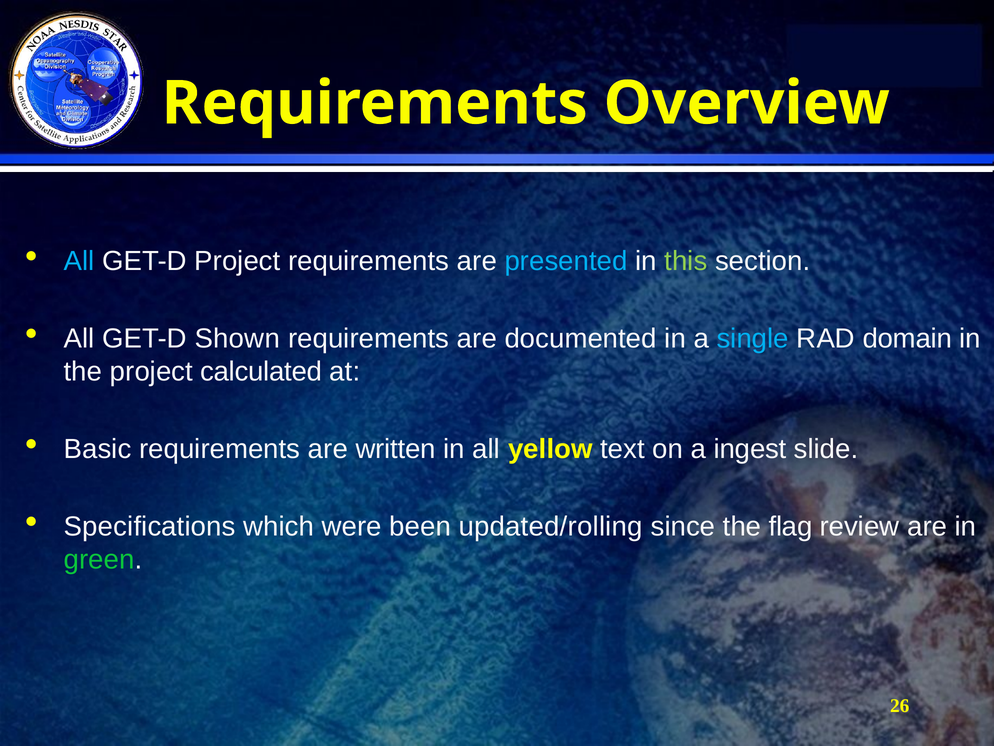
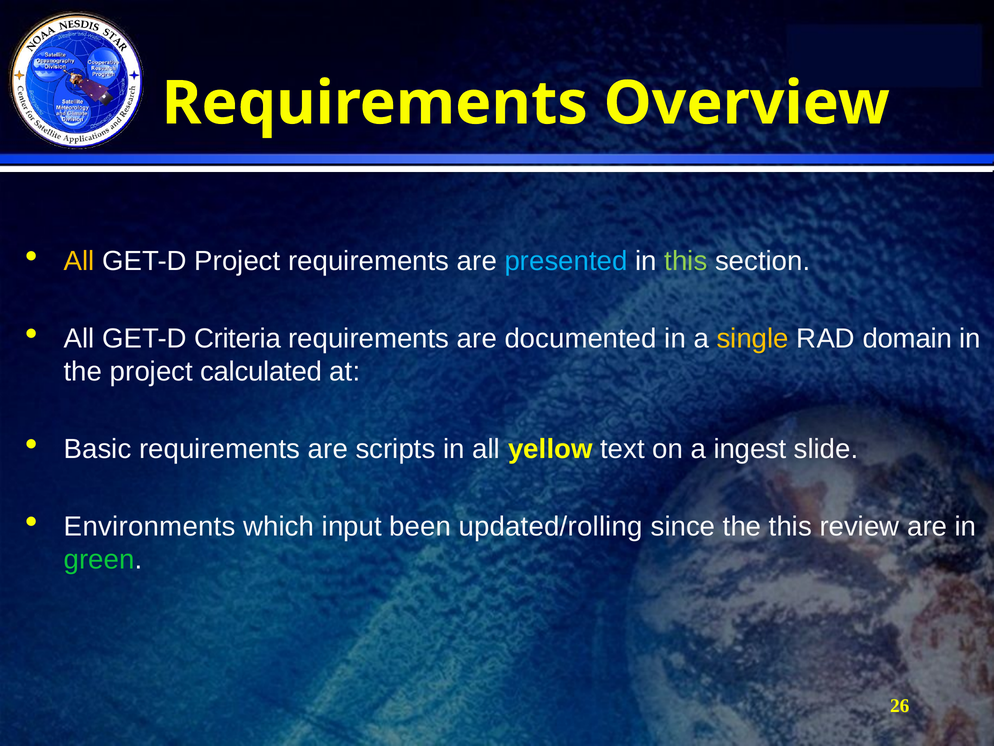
All colour: light blue -> yellow (79, 261)
Shown: Shown -> Criteria (238, 338)
single colour: light blue -> yellow (753, 338)
written: written -> scripts (396, 449)
Specifications: Specifications -> Environments (150, 526)
were: were -> input (352, 526)
the flag: flag -> this (790, 526)
